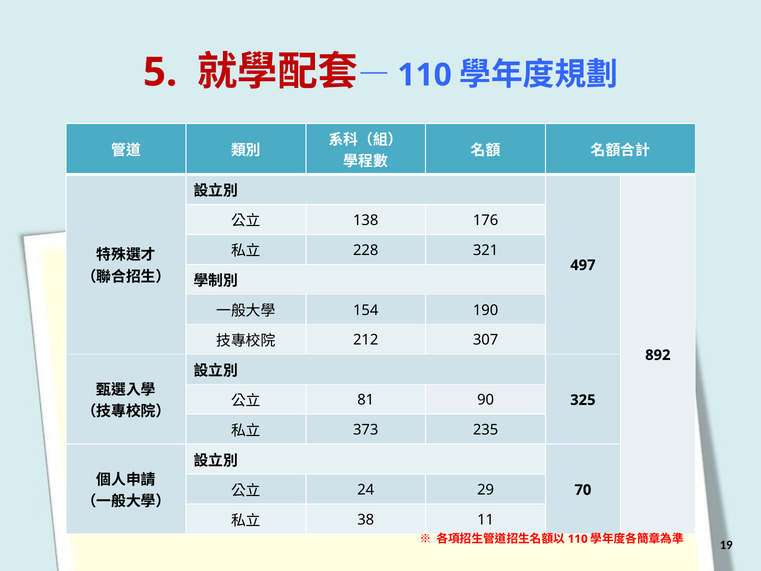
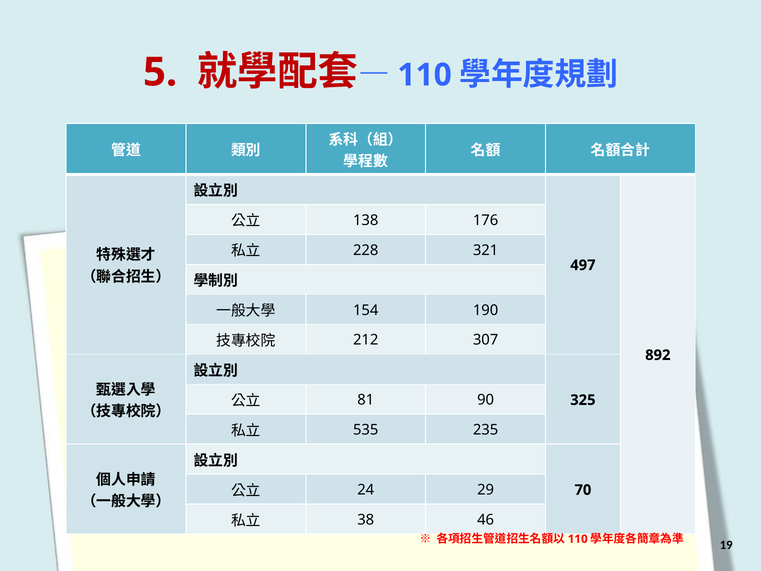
373: 373 -> 535 (366, 430)
11: 11 -> 46 (486, 520)
